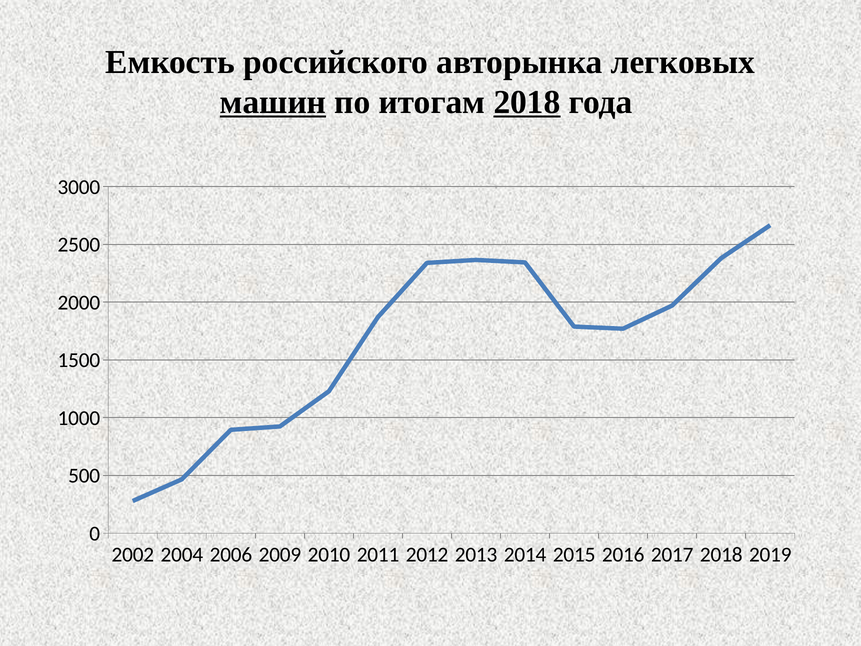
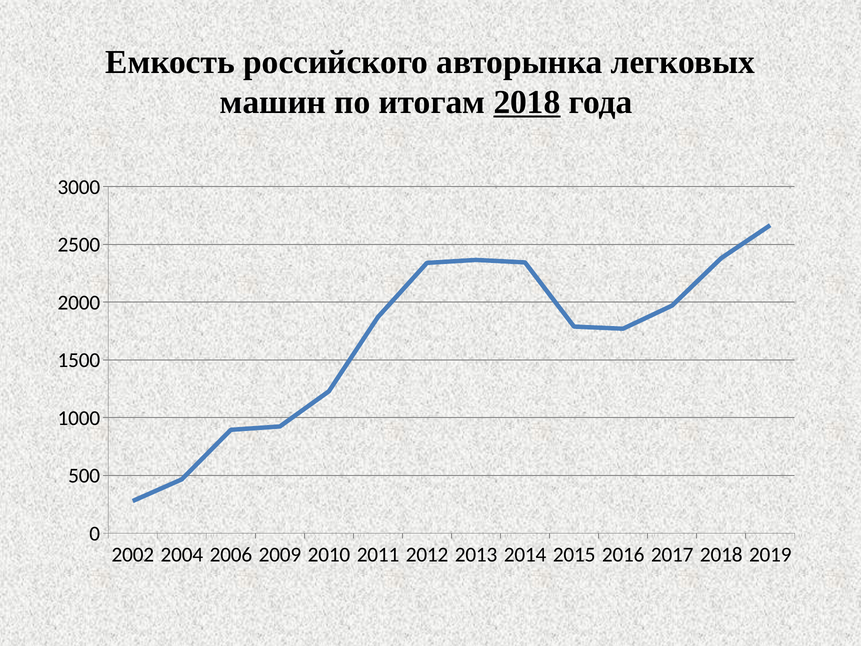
машин underline: present -> none (273, 102)
